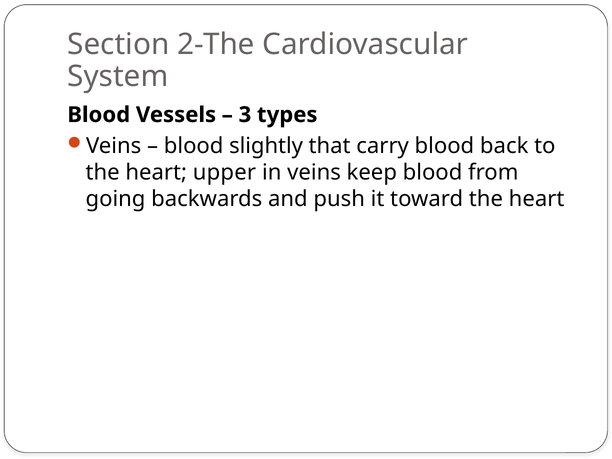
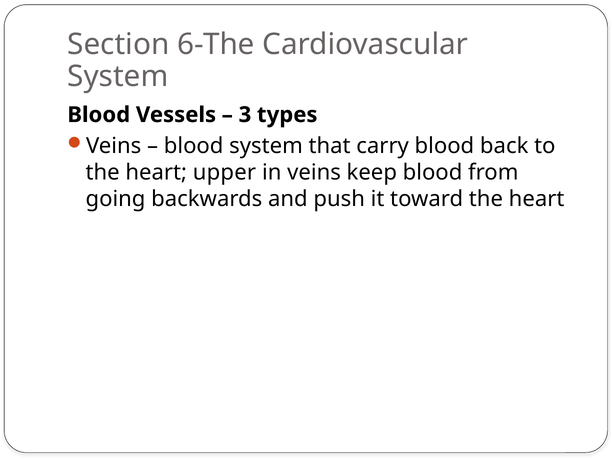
2-The: 2-The -> 6-The (216, 44)
blood slightly: slightly -> system (266, 146)
